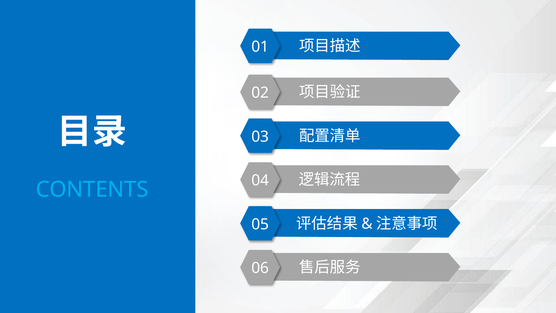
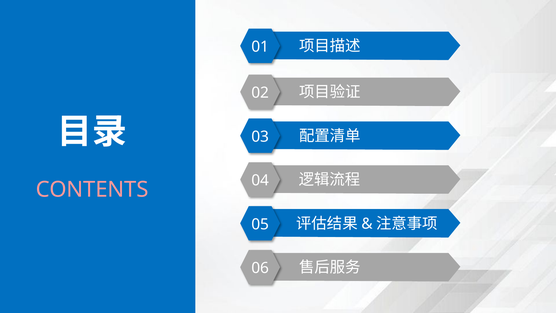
CONTENTS colour: light blue -> pink (92, 189)
